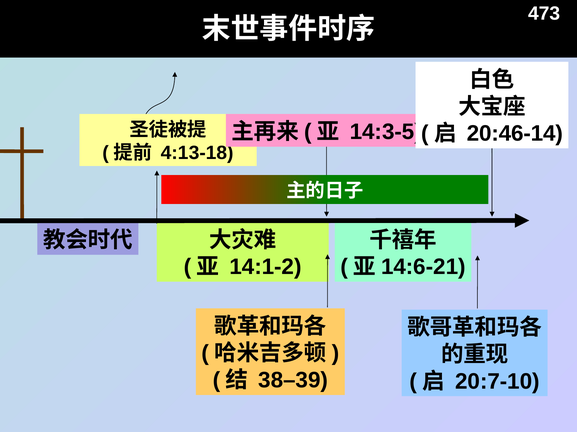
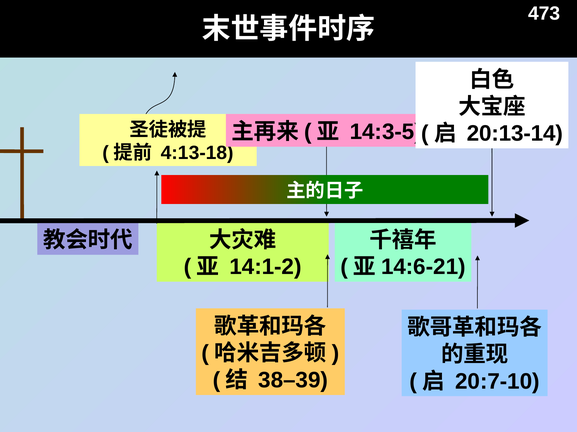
20:46-14: 20:46-14 -> 20:13-14 (515, 134)
